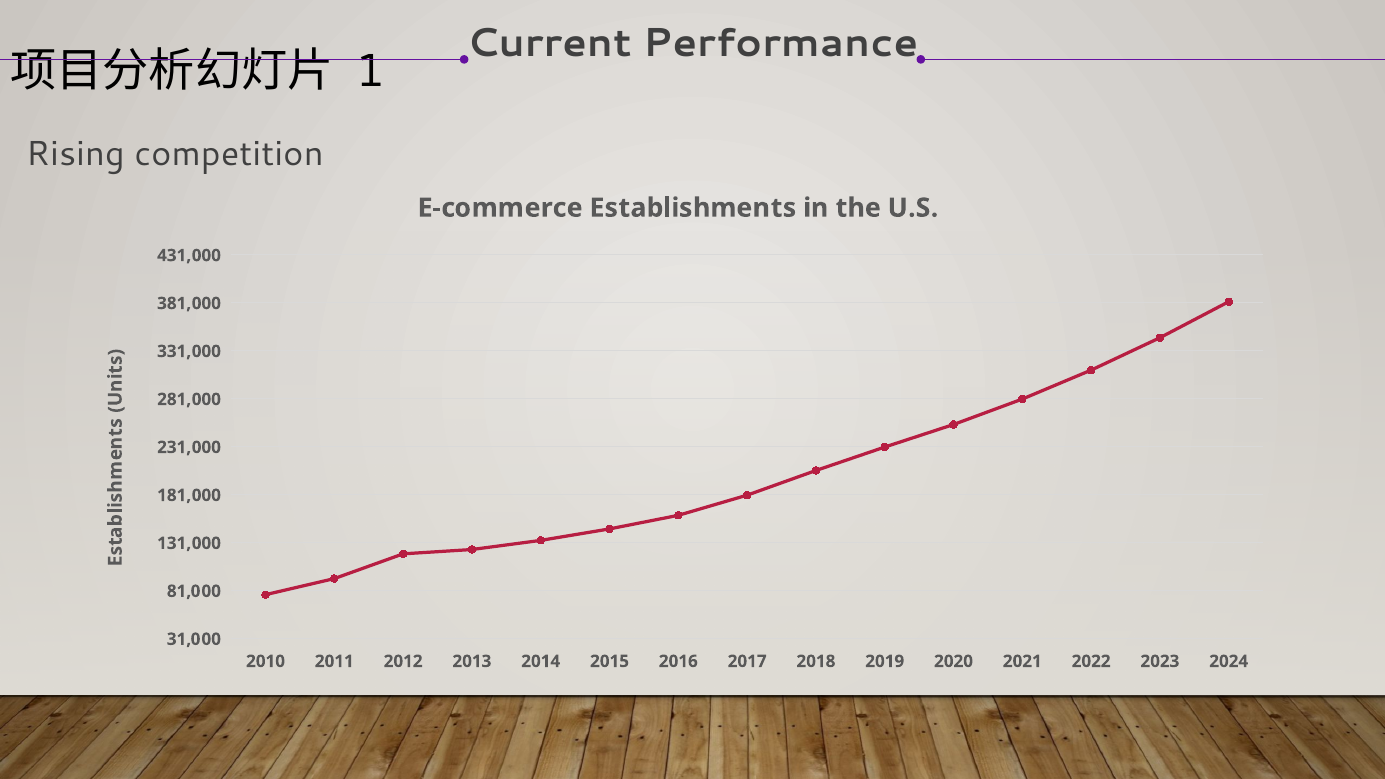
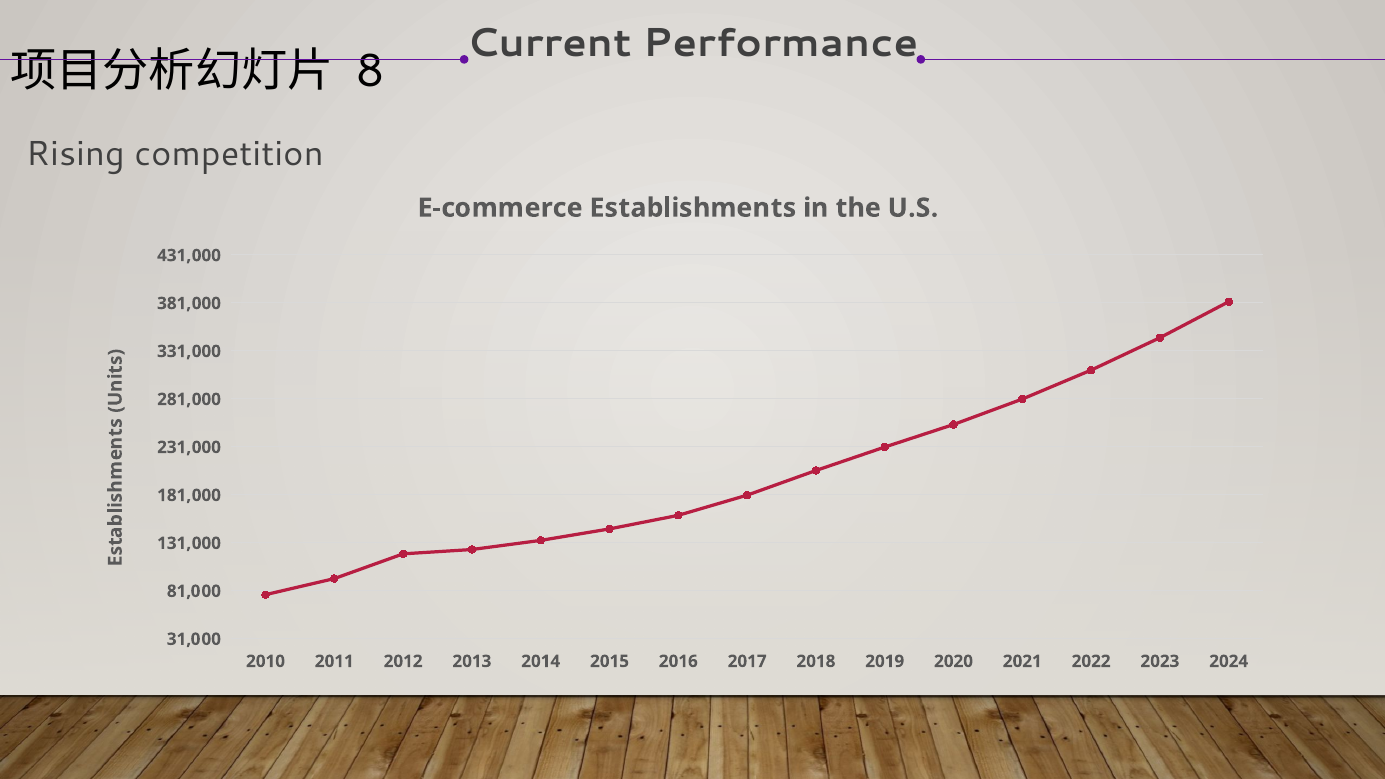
1: 1 -> 8 (370, 71)
